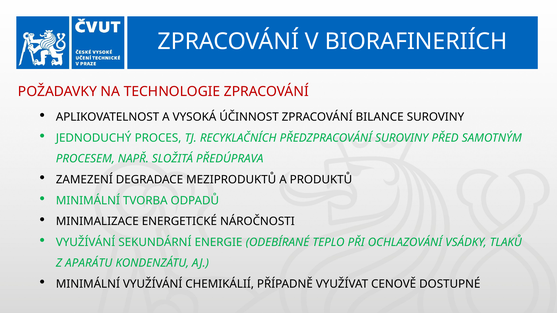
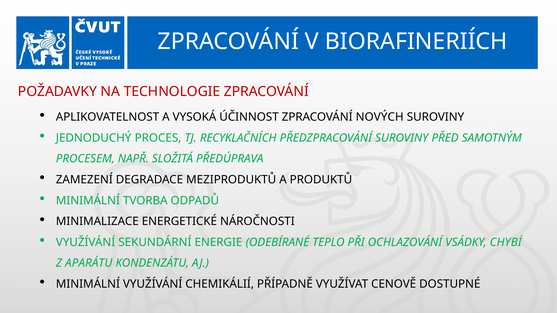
BILANCE: BILANCE -> NOVÝCH (380, 117)
TLAKŮ: TLAKŮ -> CHYBÍ (506, 242)
